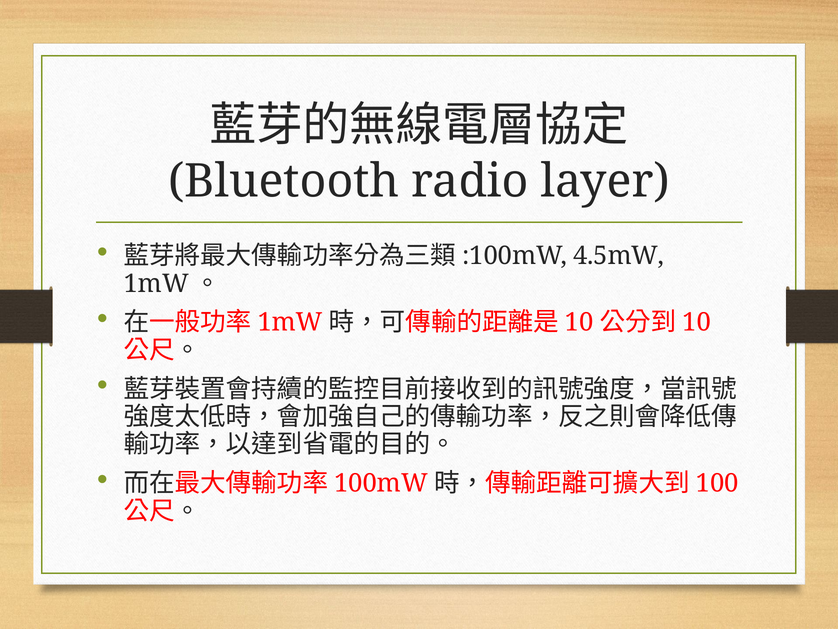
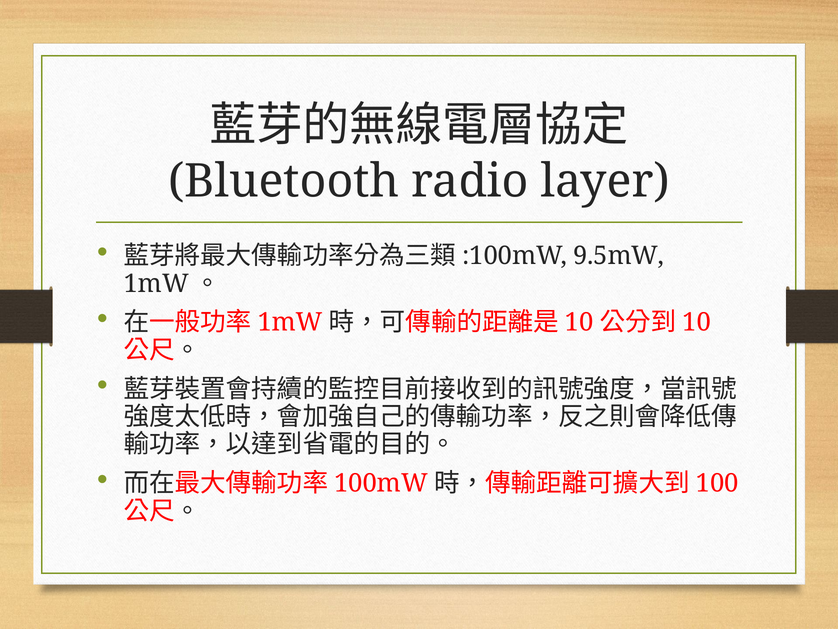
4.5mW: 4.5mW -> 9.5mW (619, 256)
